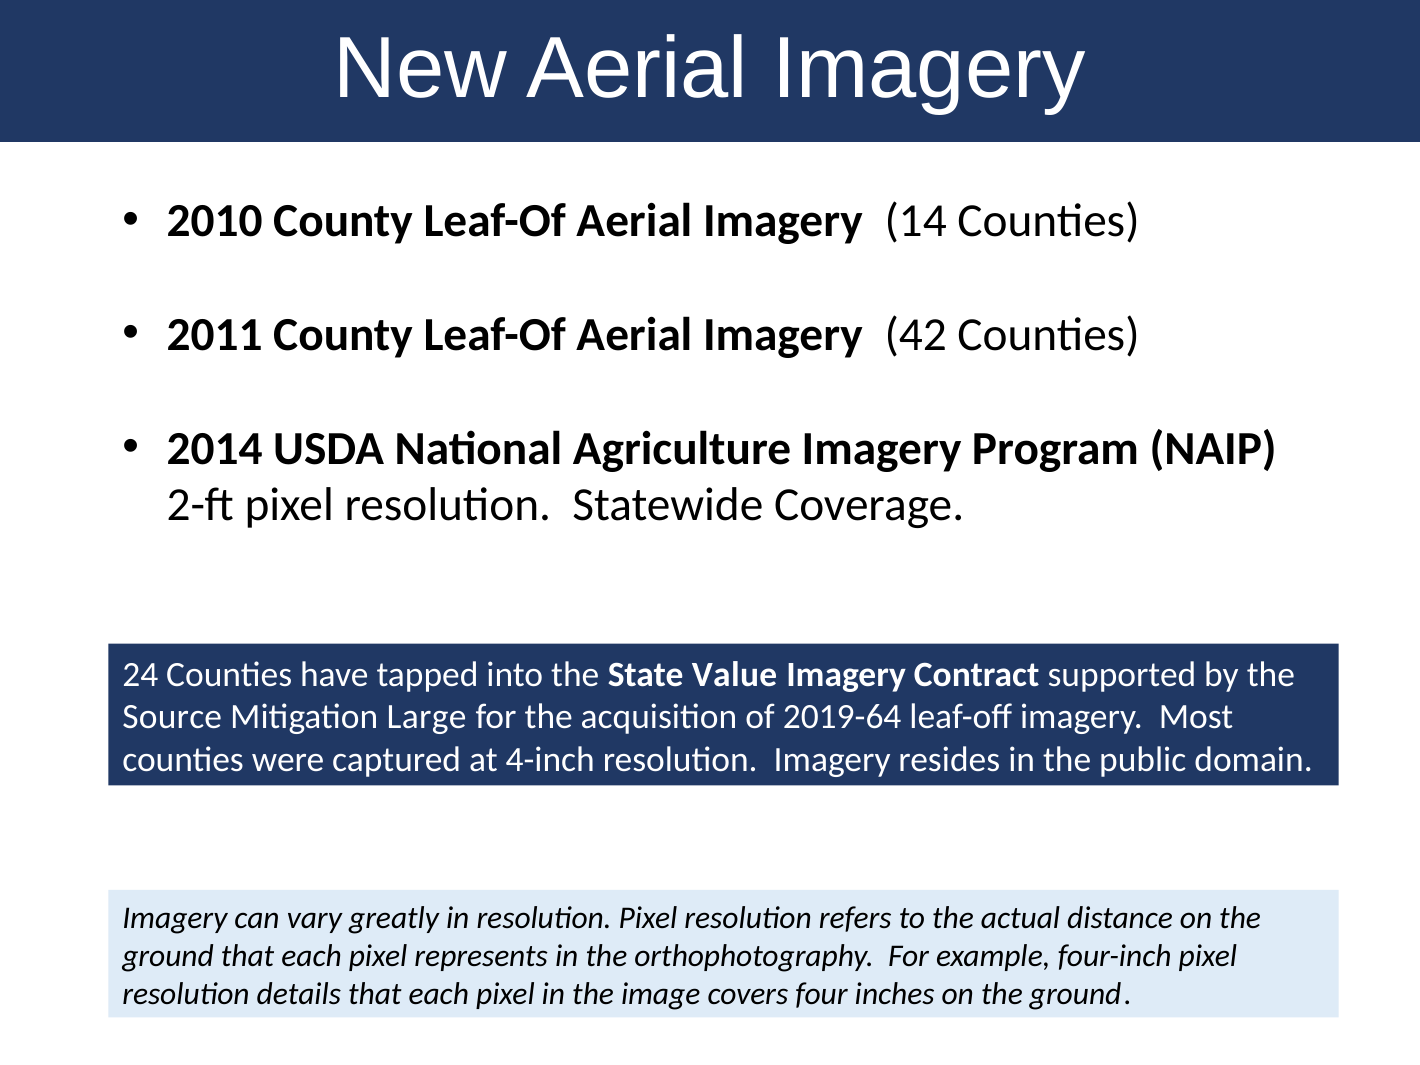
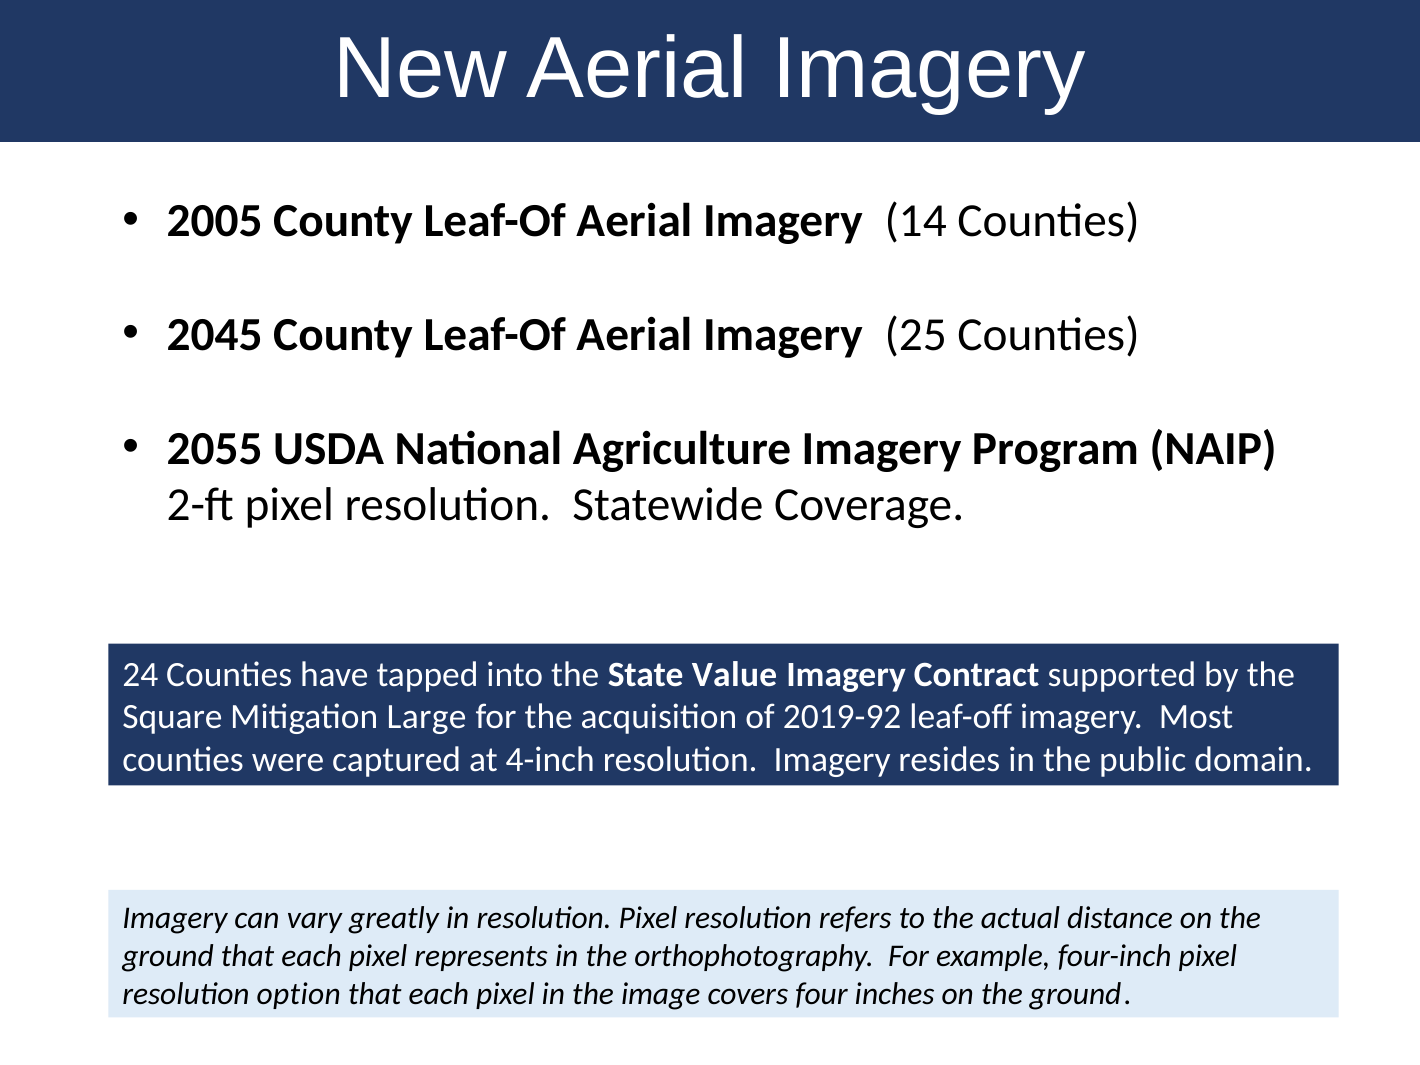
2010: 2010 -> 2005 (215, 221)
2011: 2011 -> 2045 (215, 335)
42: 42 -> 25 (916, 335)
2014: 2014 -> 2055 (215, 449)
Source: Source -> Square (172, 717)
2019-64: 2019-64 -> 2019-92 (842, 717)
details: details -> option (299, 994)
